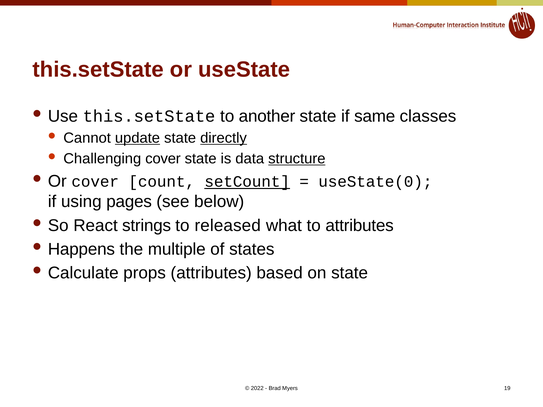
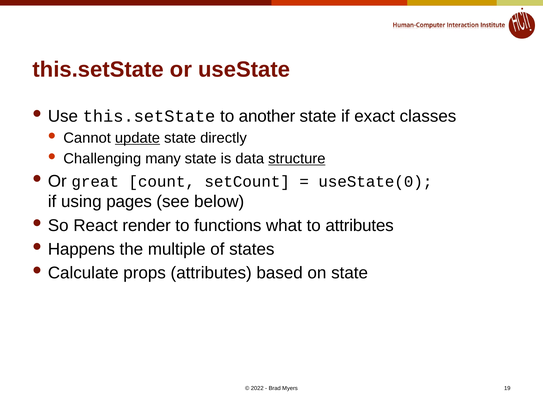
same: same -> exact (375, 116)
directly underline: present -> none (224, 138)
Challenging cover: cover -> many (163, 159)
Or cover: cover -> great (95, 182)
setCount underline: present -> none (247, 182)
strings: strings -> render (147, 226)
released: released -> functions (228, 226)
